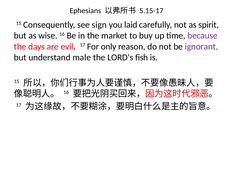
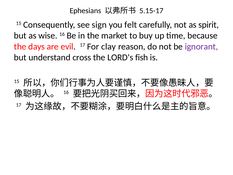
laid: laid -> felt (131, 25)
because colour: purple -> black (203, 36)
only: only -> clay (109, 46)
male: male -> cross (82, 57)
